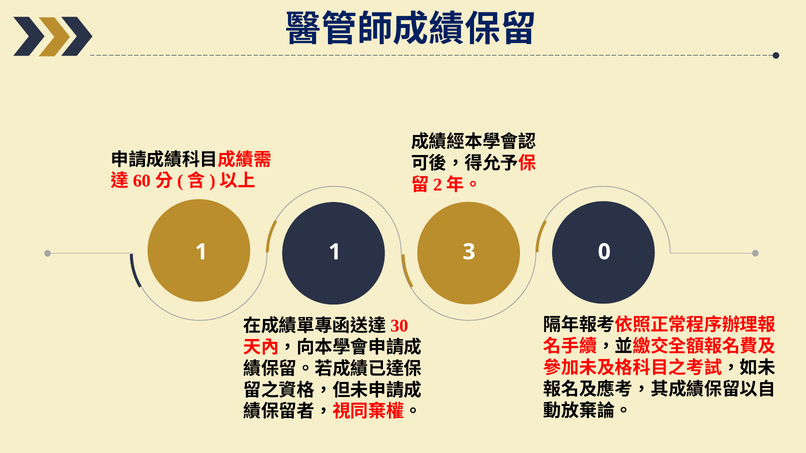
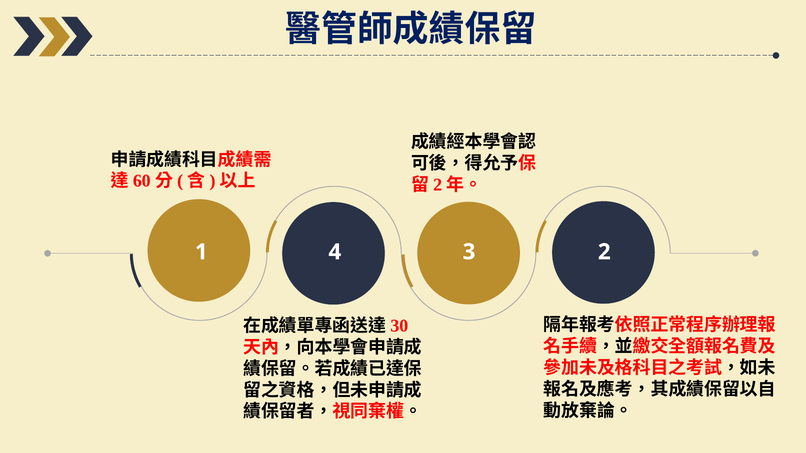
1 1: 1 -> 4 (335, 252)
0: 0 -> 2 (604, 252)
